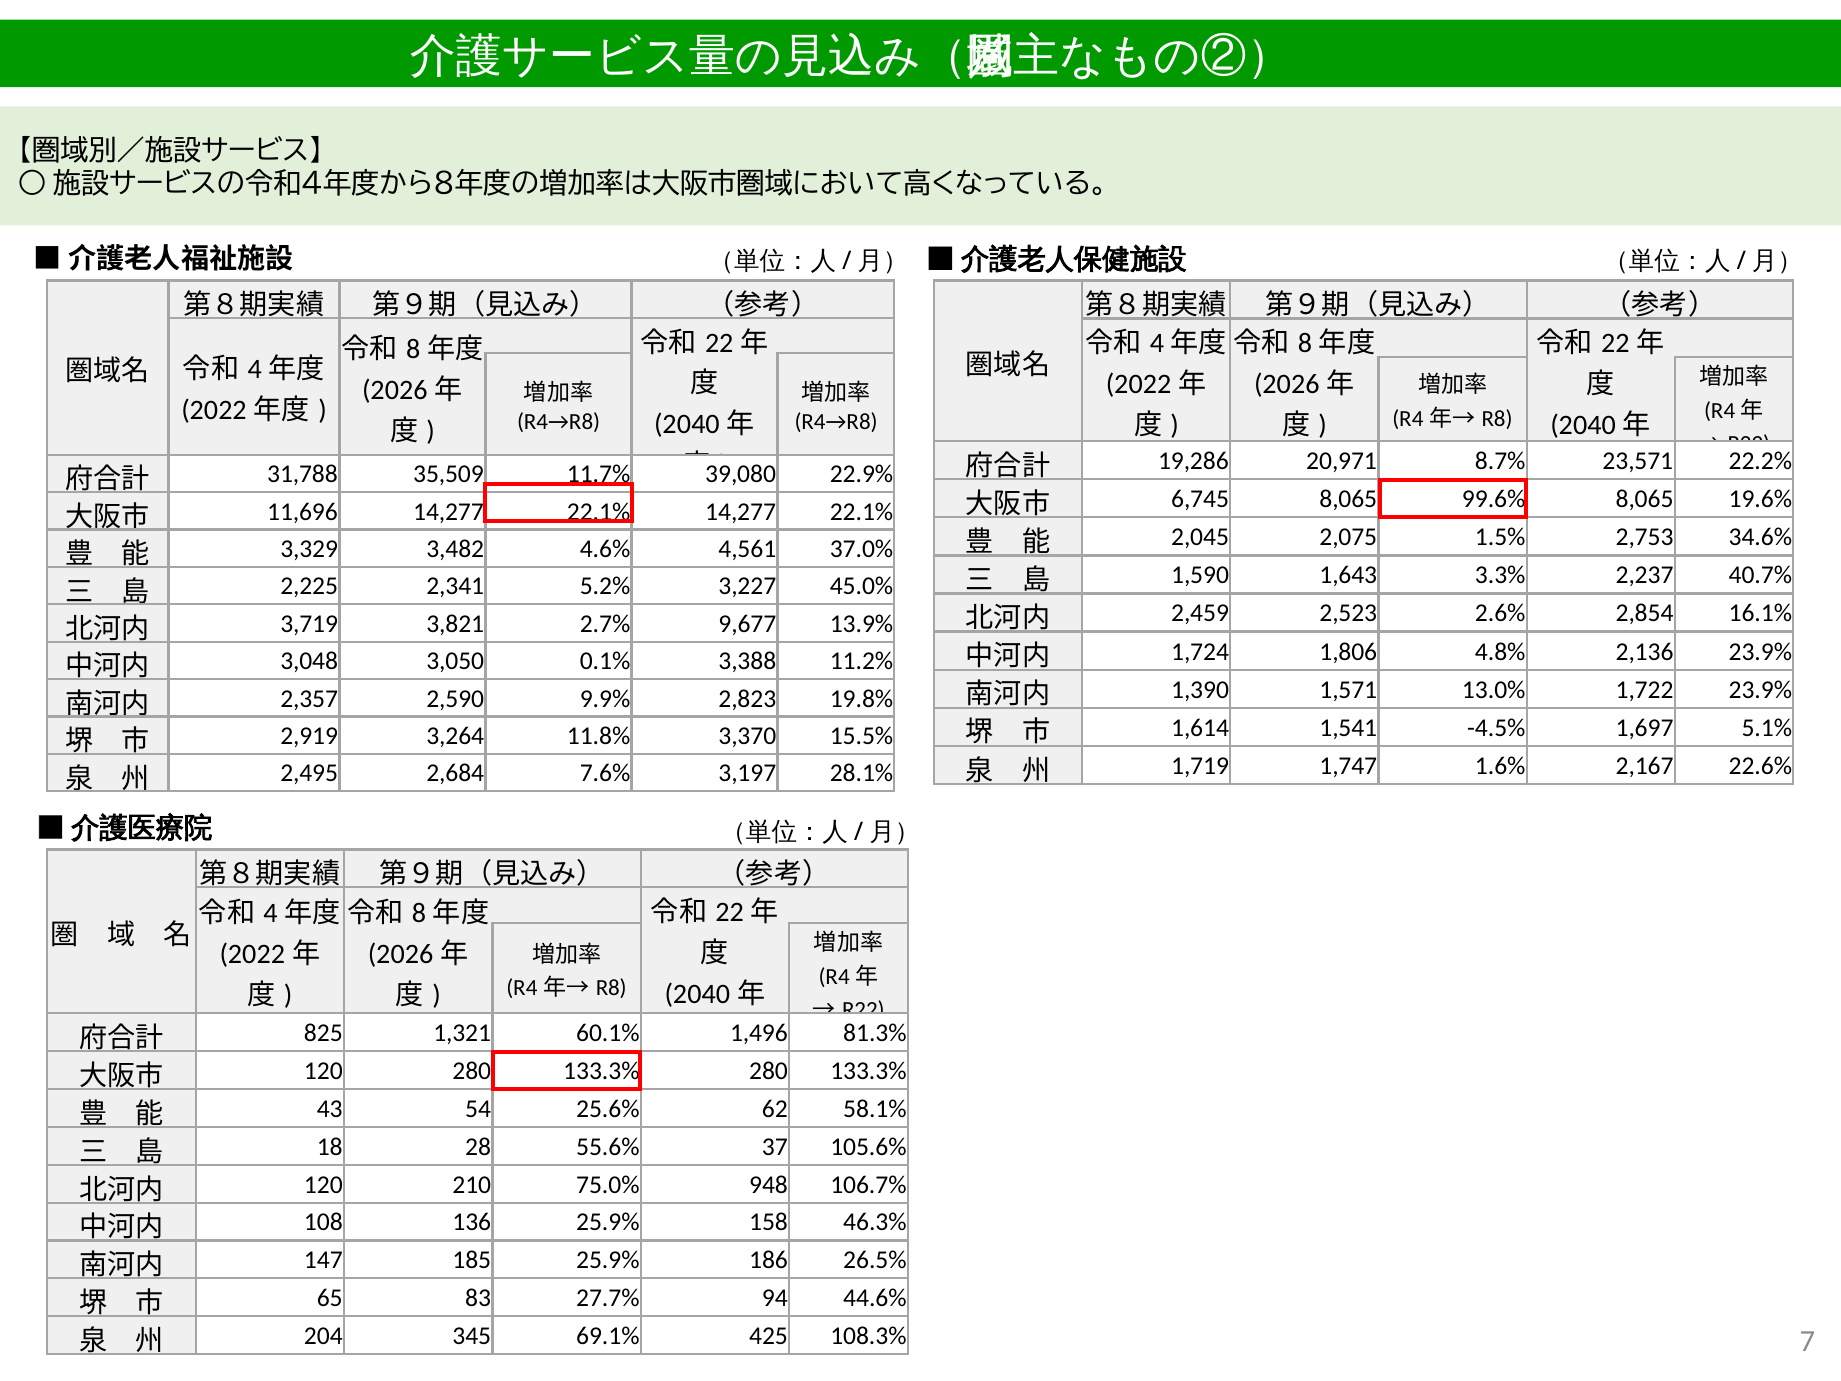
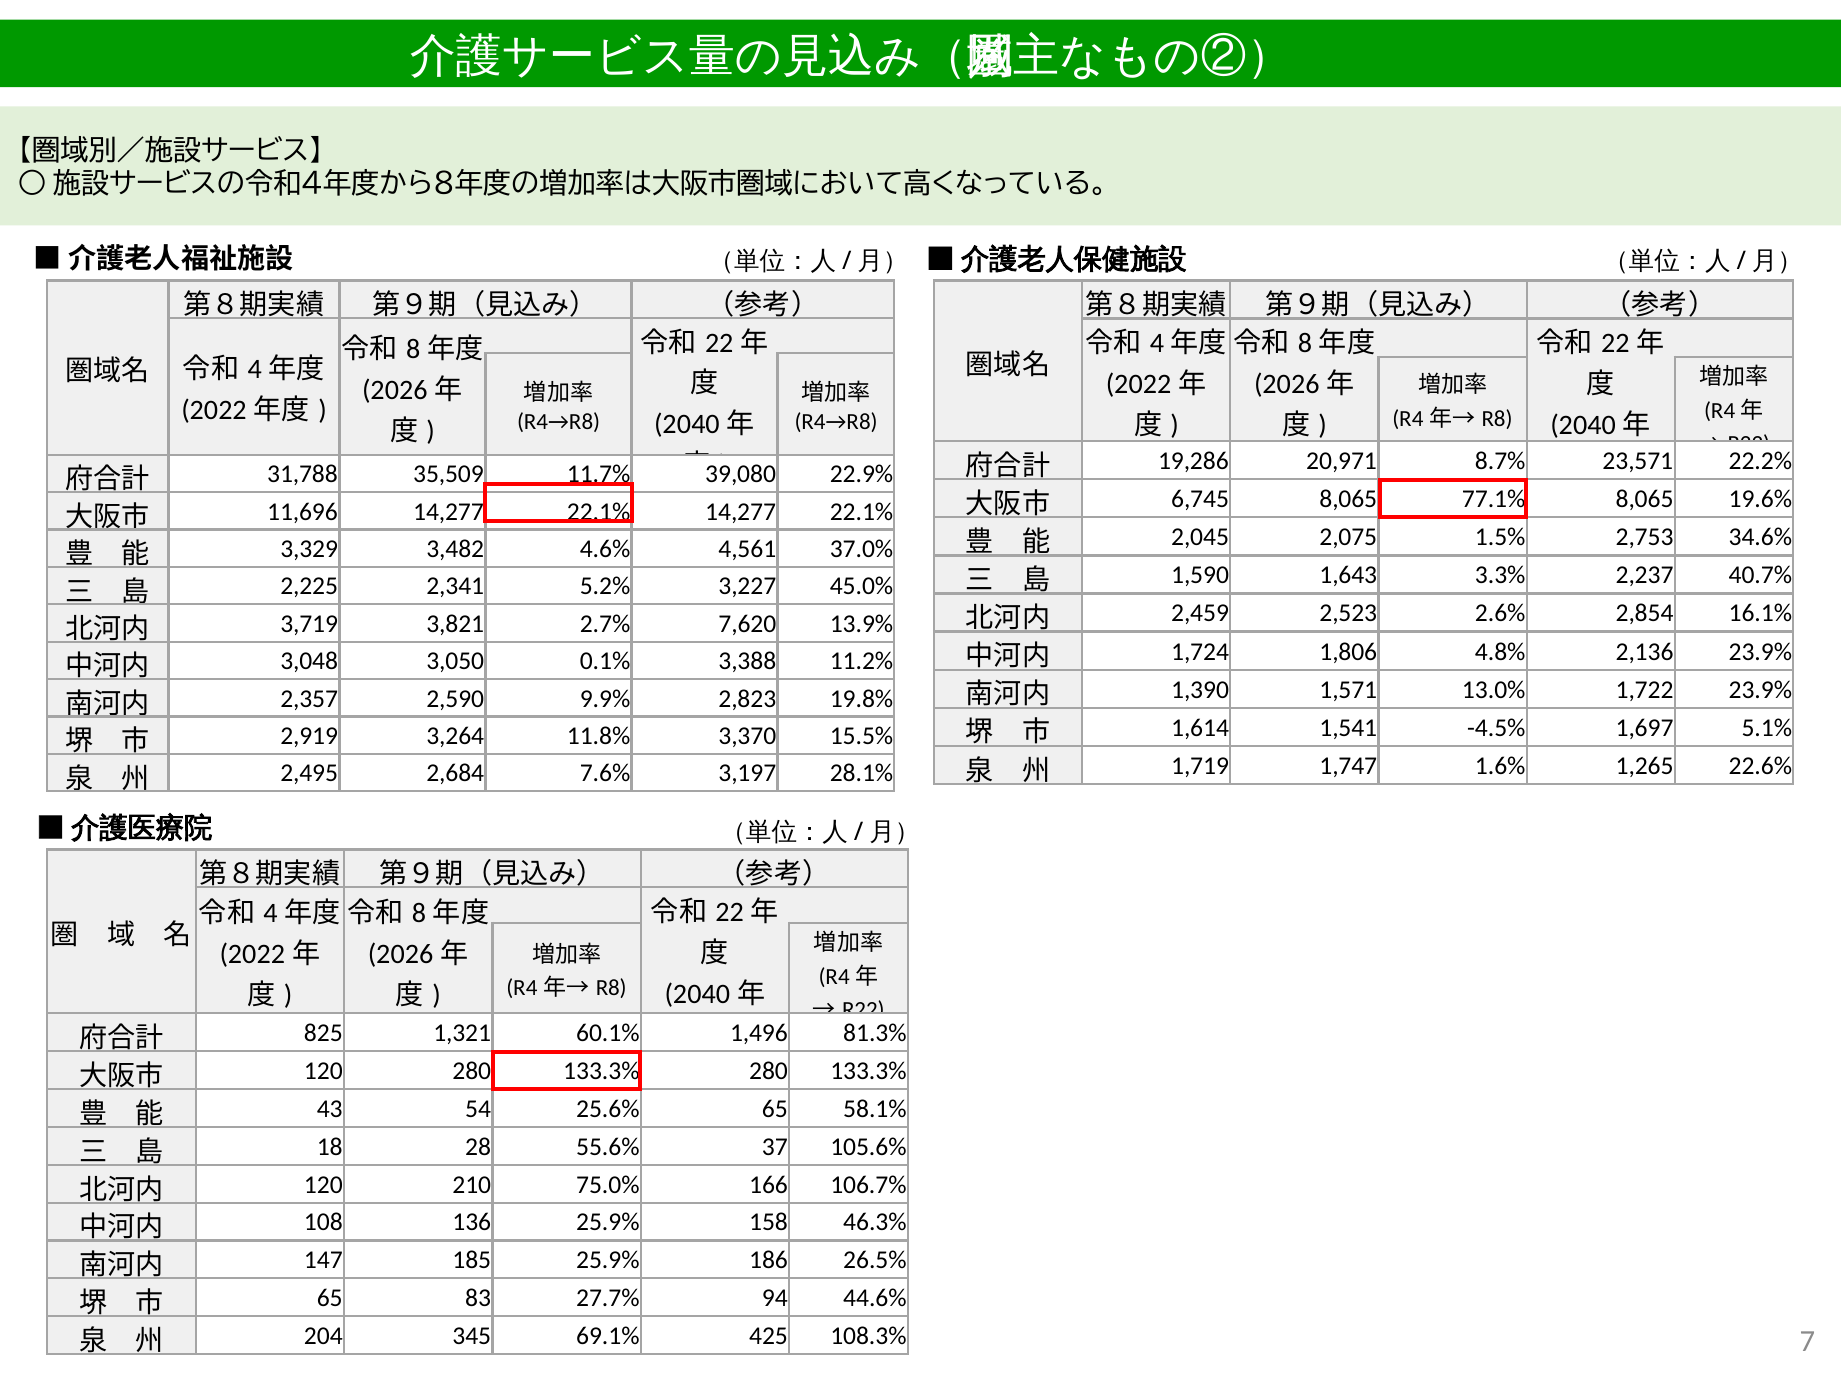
99.6%: 99.6% -> 77.1% (1494, 499)
9,677: 9,677 -> 7,620 (747, 624)
2,167: 2,167 -> 1,265 (1645, 766)
25.6% 62: 62 -> 65 (775, 1109)
948: 948 -> 166 (768, 1184)
